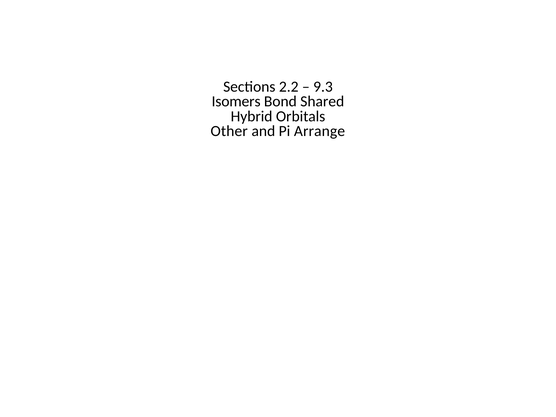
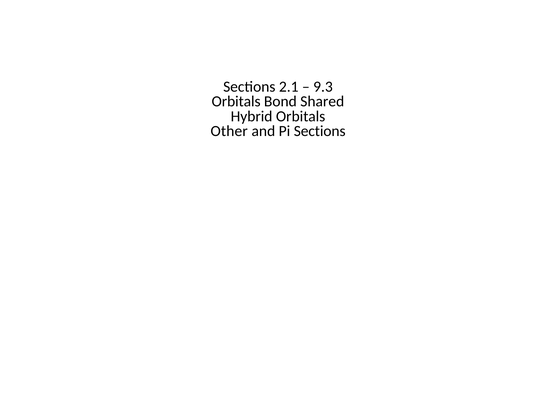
2.2: 2.2 -> 2.1 (289, 87)
Isomers: Isomers -> Orbitals (236, 101)
Pi Arrange: Arrange -> Sections (320, 131)
